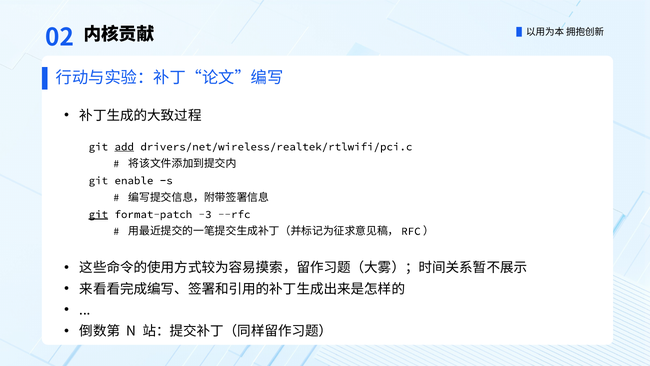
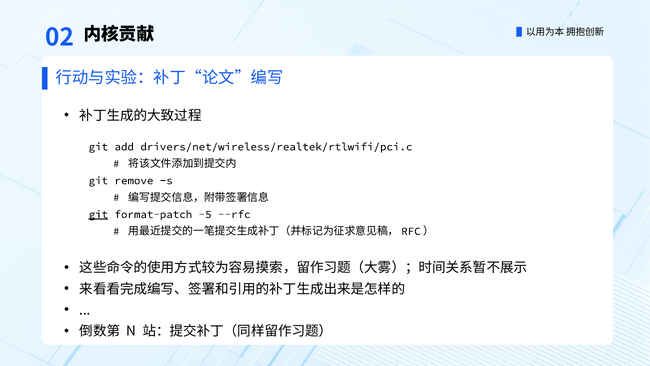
add underline: present -> none (124, 147)
enable: enable -> remove (134, 180)
-3: -3 -> -5 (205, 214)
